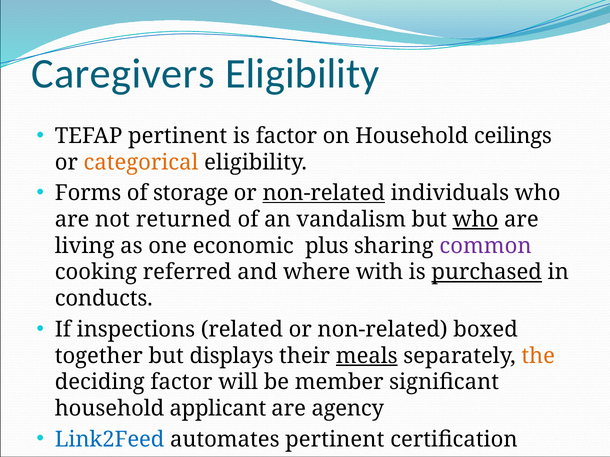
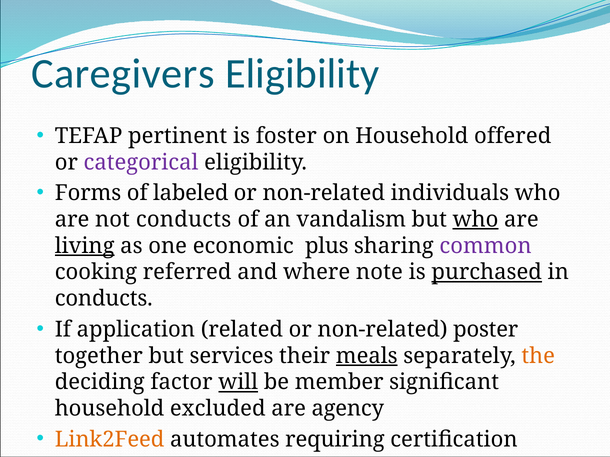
is factor: factor -> foster (286, 136)
ceilings: ceilings -> offered (513, 136)
categorical colour: orange -> purple (141, 162)
storage: storage -> labeled (191, 193)
non-related underline: present -> none (324, 193)
not returned: returned -> conducts (184, 220)
living underline: none -> present (85, 246)
with: with -> note (379, 272)
inspections: inspections -> application (136, 330)
boxed: boxed -> poster (486, 330)
displays: displays -> services (232, 356)
will underline: none -> present (238, 383)
applicant: applicant -> excluded (218, 409)
Link2Feed colour: blue -> orange (110, 440)
automates pertinent: pertinent -> requiring (335, 440)
